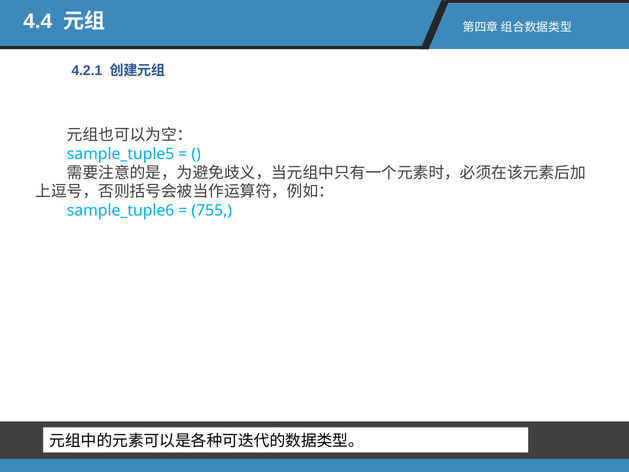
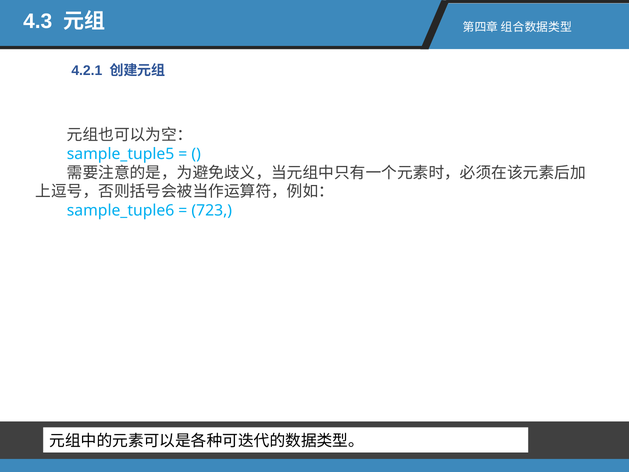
4.4: 4.4 -> 4.3 (38, 22)
755: 755 -> 723 (212, 211)
